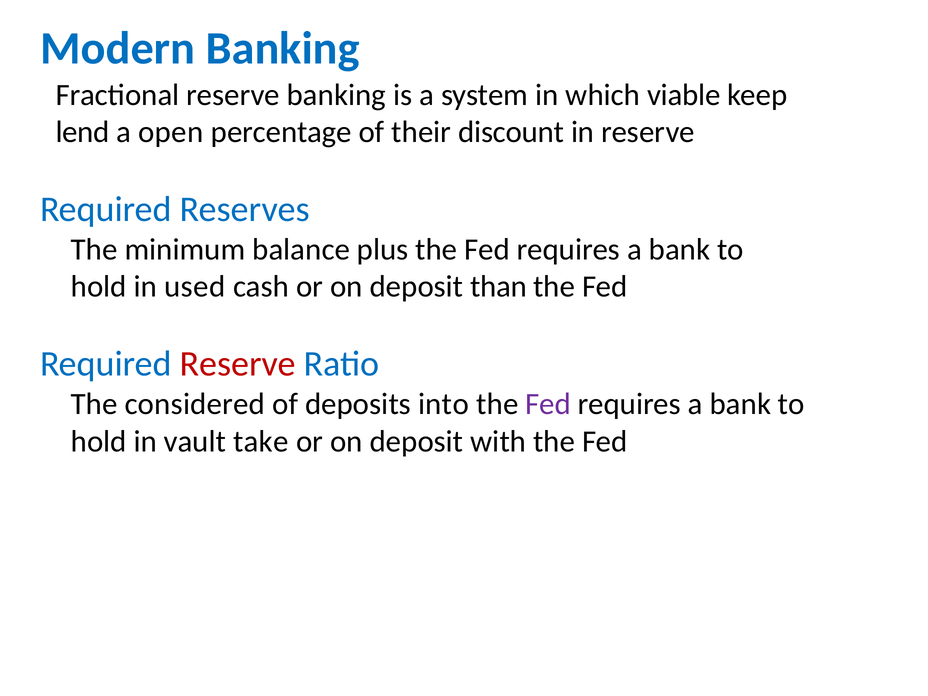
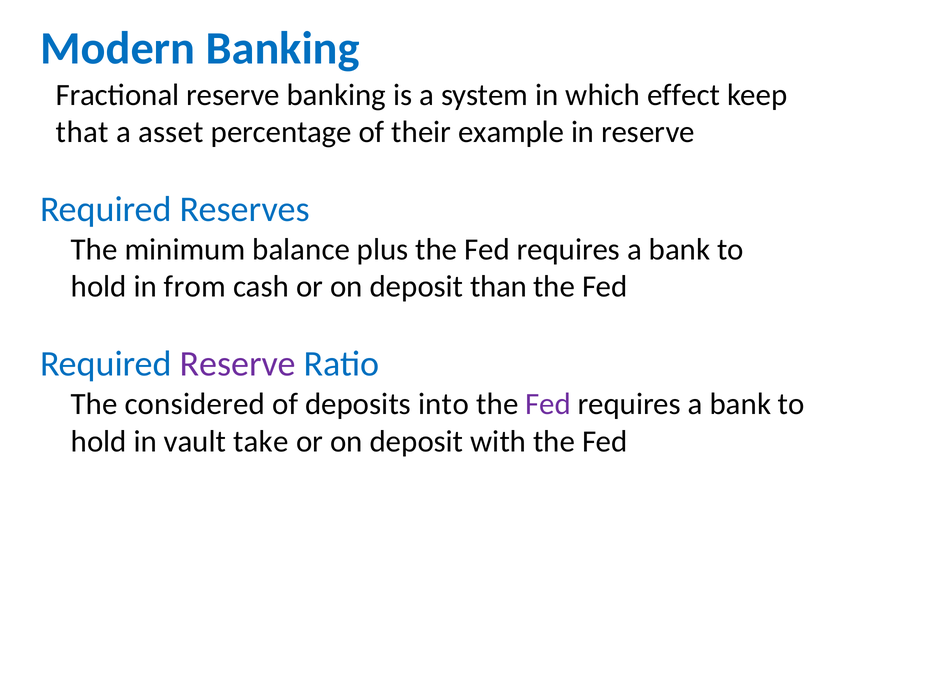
viable: viable -> effect (684, 95)
lend: lend -> that (82, 132)
open: open -> asset (171, 132)
discount: discount -> example (511, 132)
used: used -> from (195, 287)
Reserve colour: red -> purple (238, 364)
